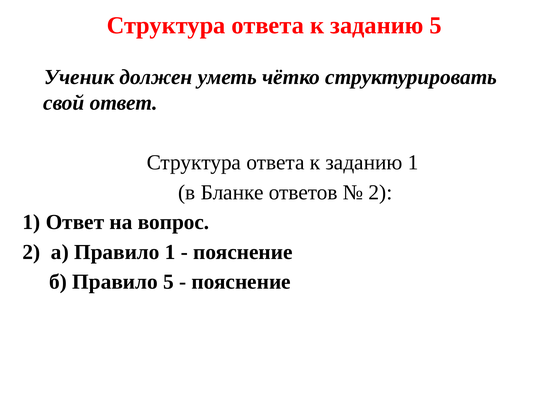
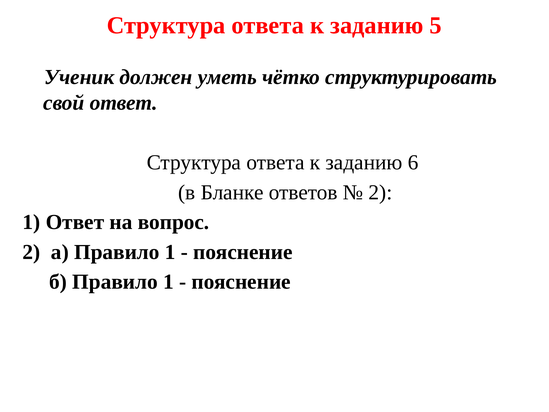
заданию 1: 1 -> 6 (413, 162)
б Правило 5: 5 -> 1 (168, 282)
